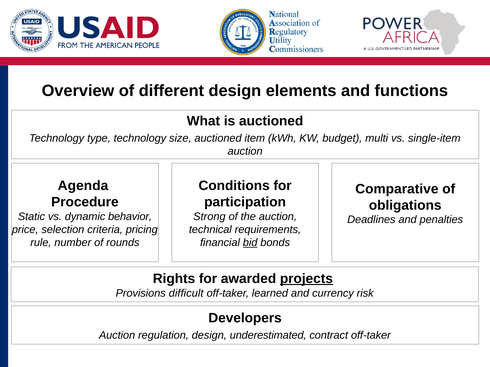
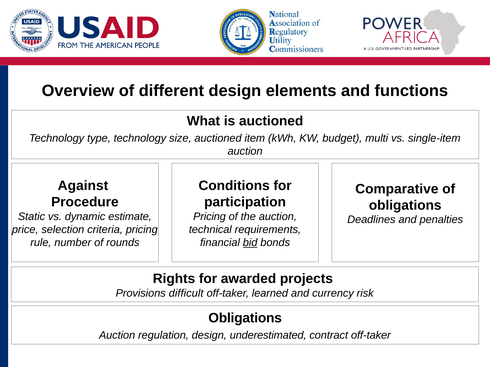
Agenda: Agenda -> Against (83, 186)
behavior: behavior -> estimate (130, 217)
Strong: Strong -> Pricing (210, 217)
projects underline: present -> none (306, 279)
Developers: Developers -> Obligations (245, 319)
